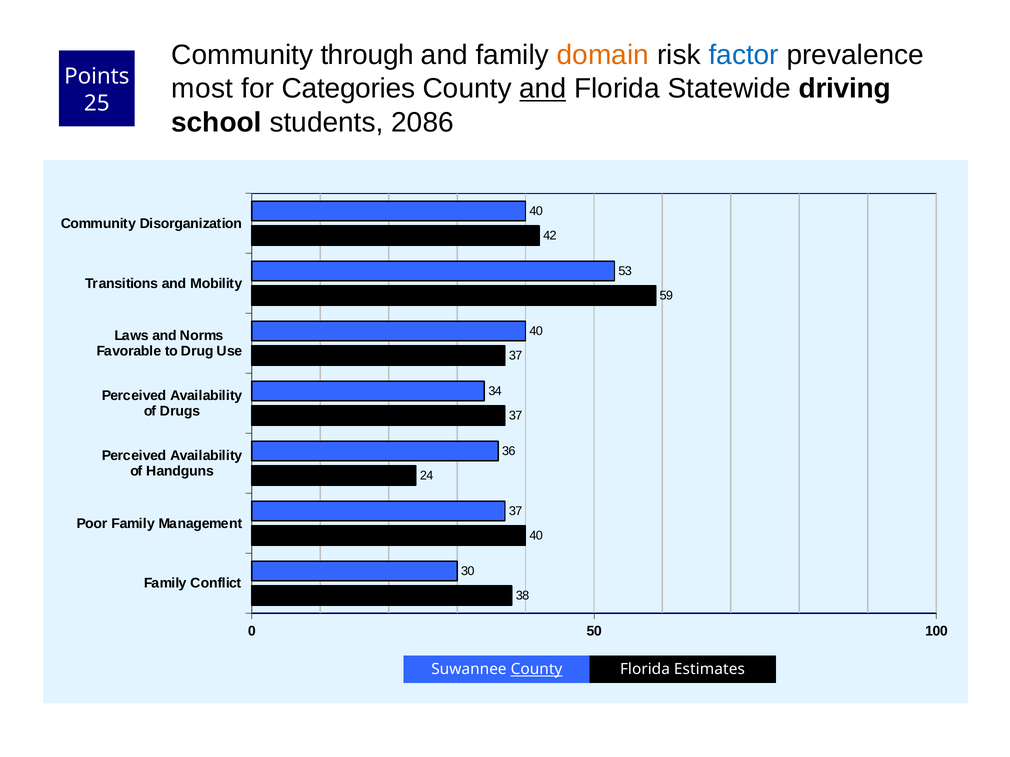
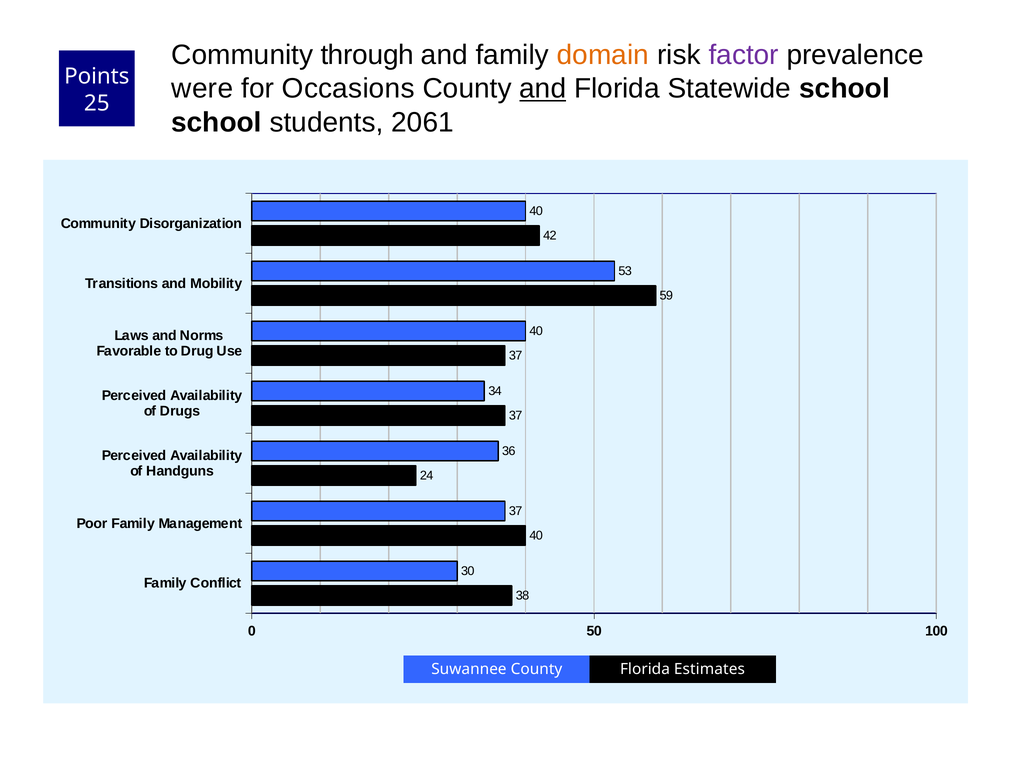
factor colour: blue -> purple (744, 55)
most: most -> were (202, 89)
Categories: Categories -> Occasions (348, 89)
Statewide driving: driving -> school (845, 89)
2086: 2086 -> 2061 (423, 122)
County underline: present -> none (536, 670)
